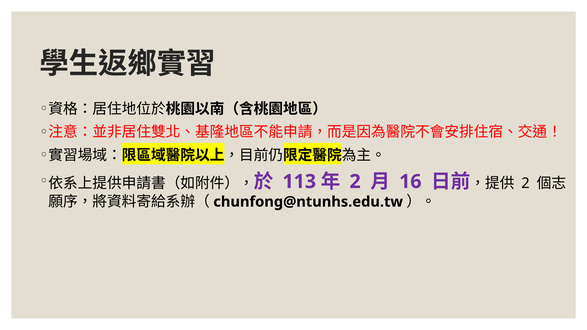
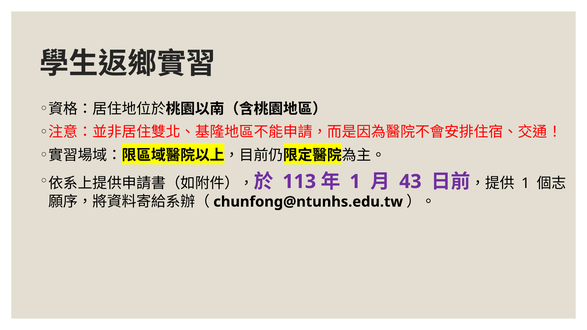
2: 2 -> 1 (355, 182)
16: 16 -> 43 (410, 182)
2: 2 -> 1 (525, 183)
